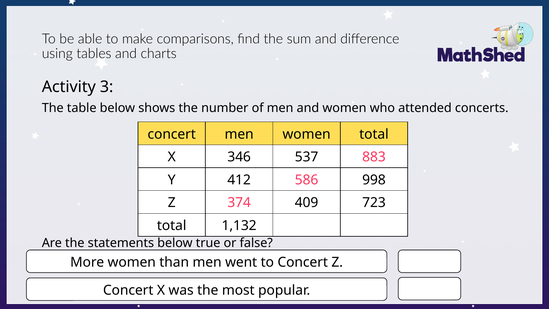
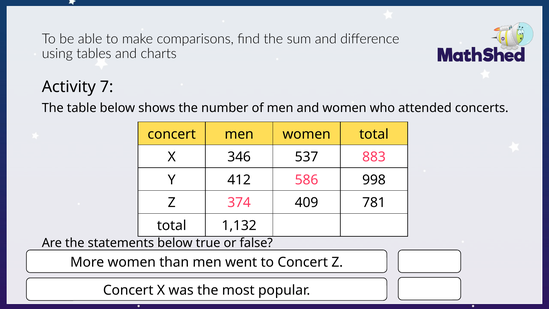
3: 3 -> 7 (107, 87)
723: 723 -> 781 (374, 203)
